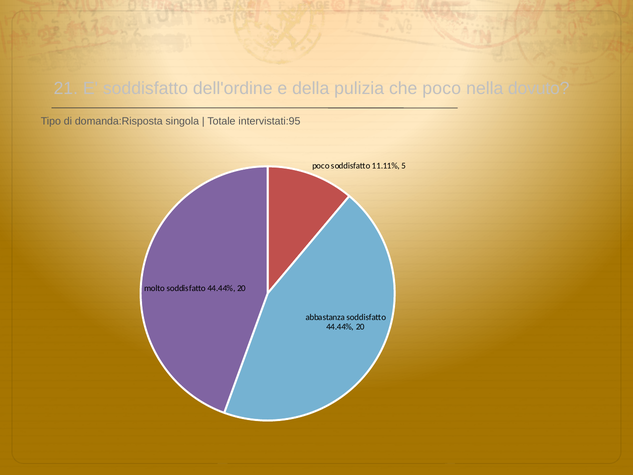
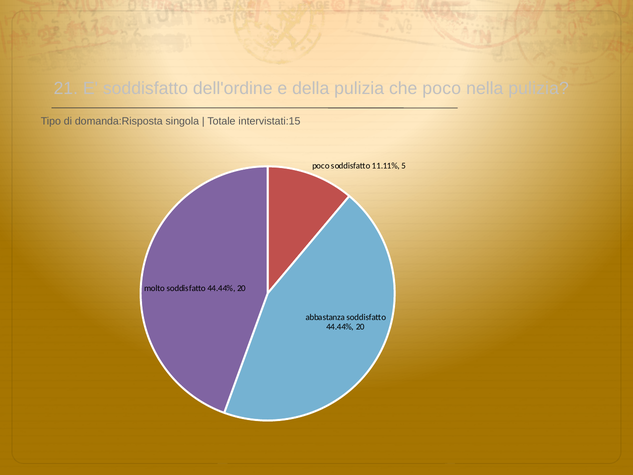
nella dovuto: dovuto -> pulizia (539, 88)
intervistati:95: intervistati:95 -> intervistati:15 (269, 121)
